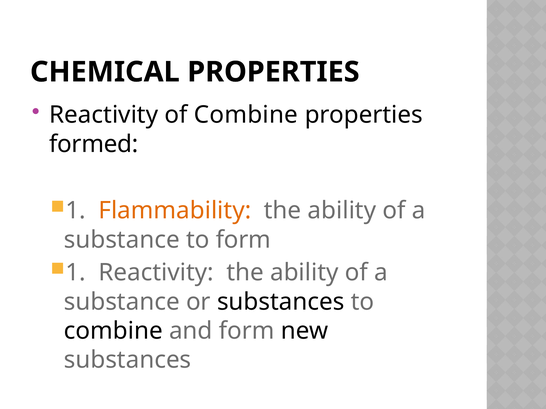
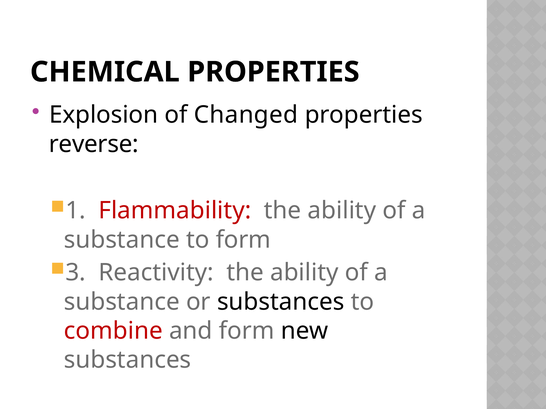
Reactivity: Reactivity -> Explosion (104, 115)
of Combine: Combine -> Changed (246, 115)
formed: formed -> reverse (94, 144)
Flammability colour: orange -> red (175, 211)
1: 1 -> 3 (76, 273)
combine colour: black -> red (113, 331)
